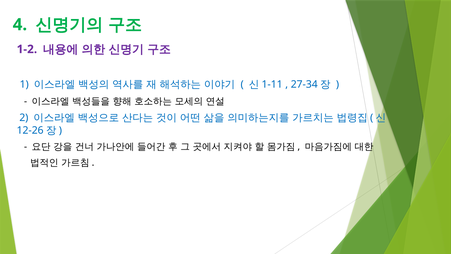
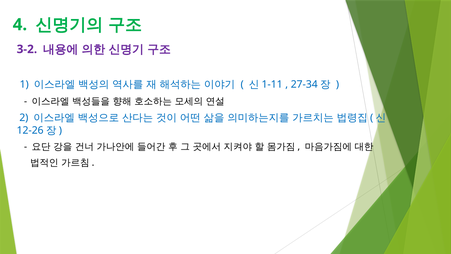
1-2: 1-2 -> 3-2 (27, 49)
